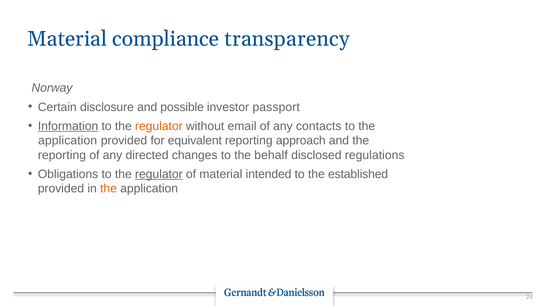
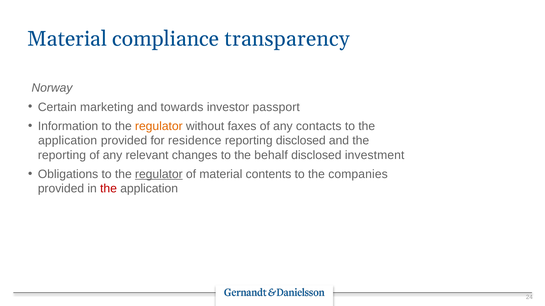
disclosure: disclosure -> marketing (107, 107)
possible: possible -> towards (182, 107)
Information underline: present -> none (68, 126)
email: email -> faxes (242, 126)
equivalent: equivalent -> residence (195, 141)
reporting approach: approach -> disclosed (301, 141)
directed: directed -> relevant (147, 155)
regulations: regulations -> investment (375, 155)
intended: intended -> contents (269, 174)
established: established -> companies (358, 174)
the colour: orange -> red (109, 189)
